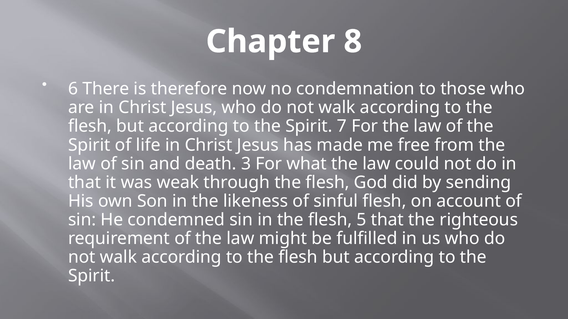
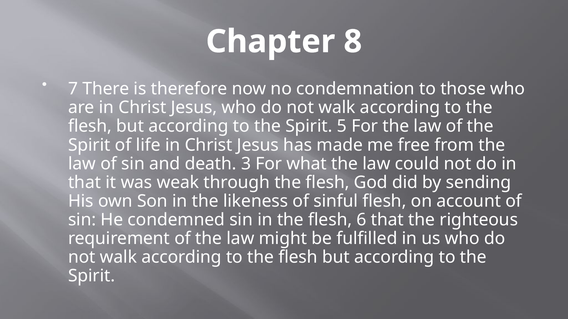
6: 6 -> 7 (73, 89)
7: 7 -> 5 (342, 126)
5: 5 -> 6 (361, 220)
